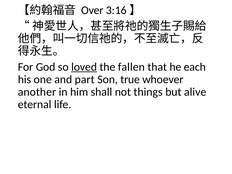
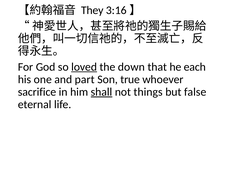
Over: Over -> They (92, 10)
fallen: fallen -> down (131, 67)
another: another -> sacrifice (37, 92)
shall underline: none -> present (102, 92)
alive: alive -> false (195, 92)
